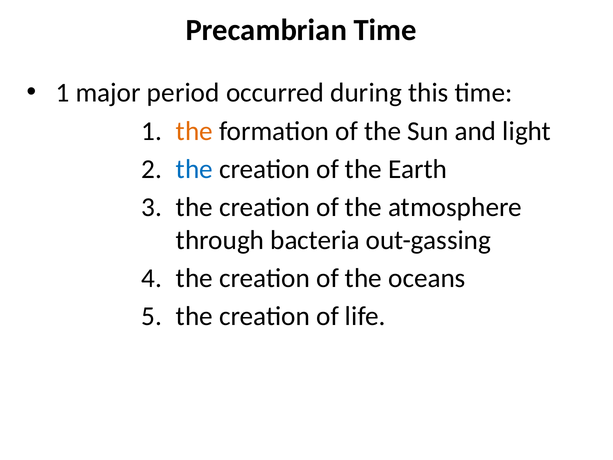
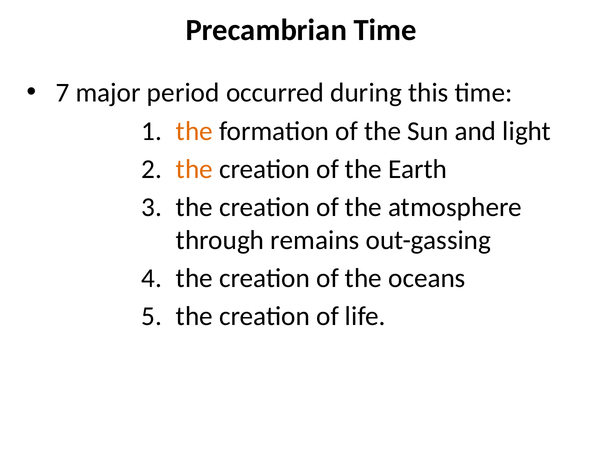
1: 1 -> 7 (63, 93)
the colour: blue -> orange (194, 169)
bacteria: bacteria -> remains (315, 240)
